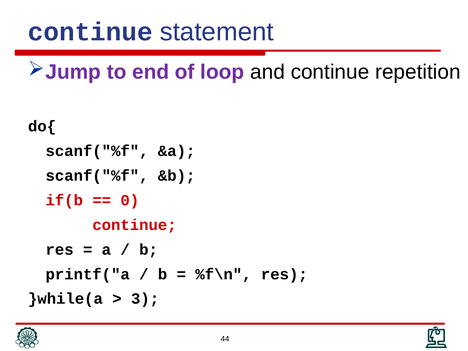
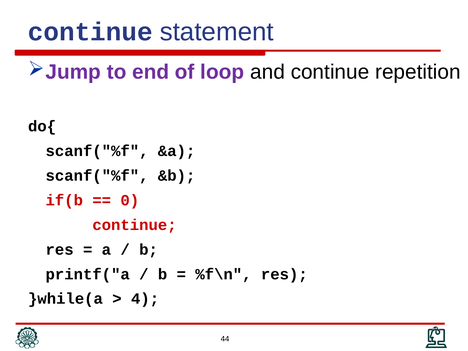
3: 3 -> 4 (145, 299)
